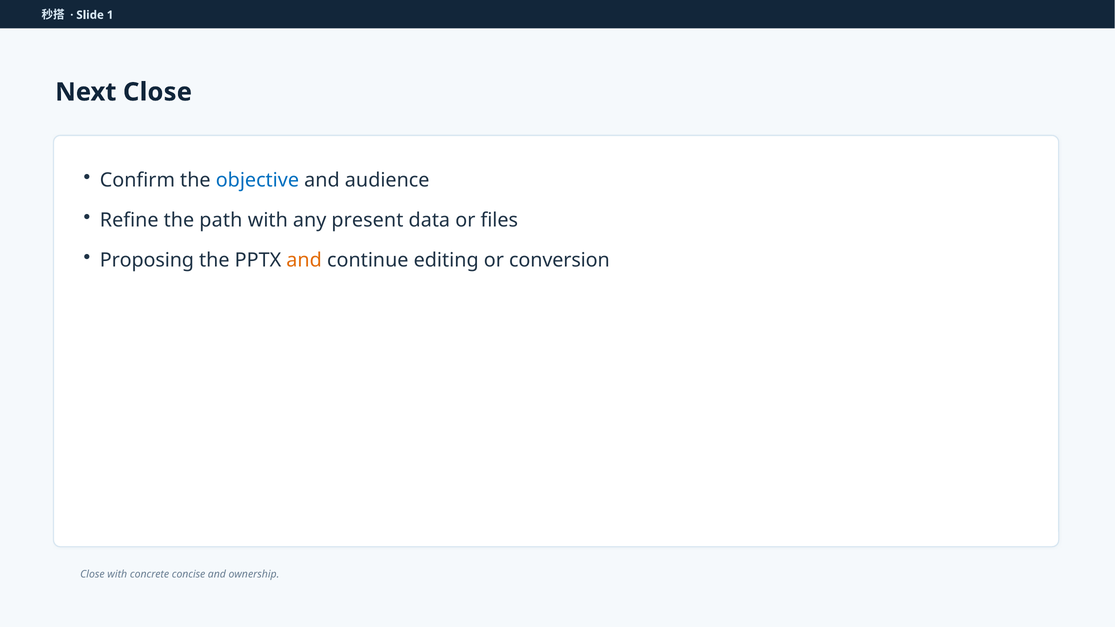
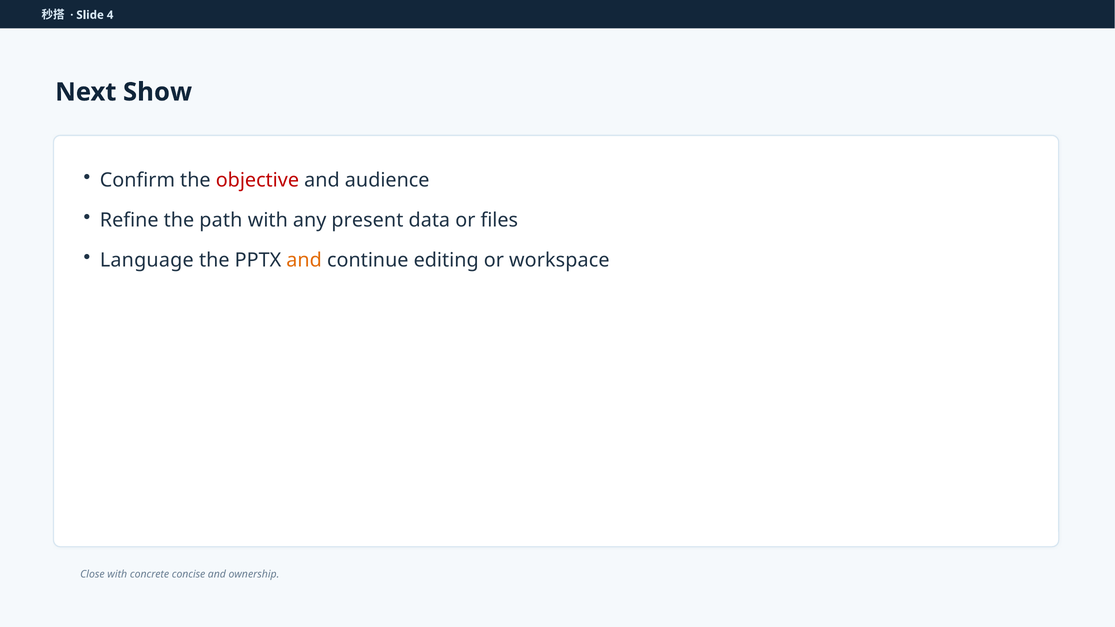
1: 1 -> 4 (110, 15)
Next Close: Close -> Show (157, 92)
objective colour: blue -> red (257, 180)
Proposing: Proposing -> Language (147, 260)
conversion: conversion -> workspace (559, 260)
